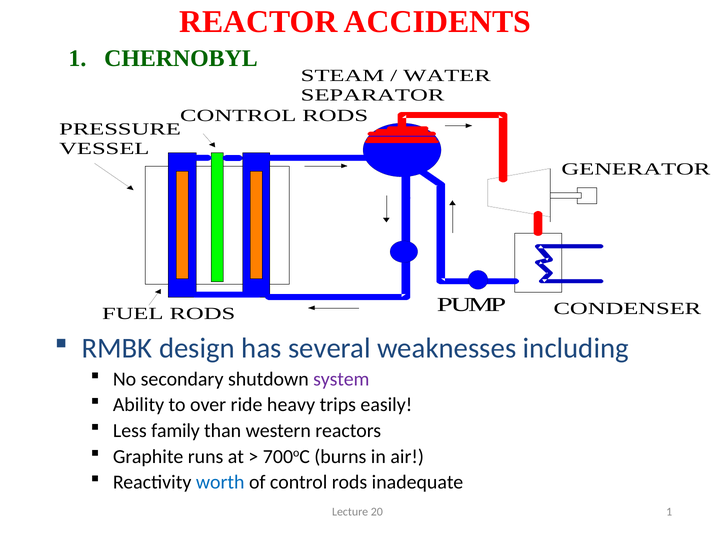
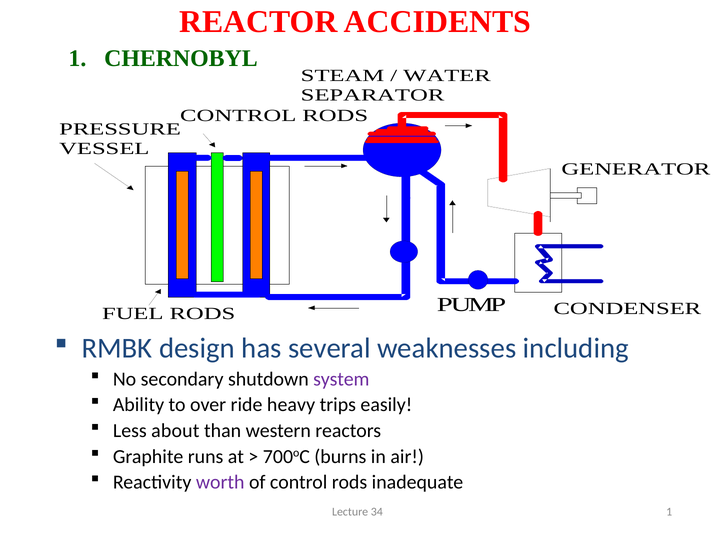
family: family -> about (175, 431)
worth colour: blue -> purple (220, 482)
20: 20 -> 34 (377, 512)
